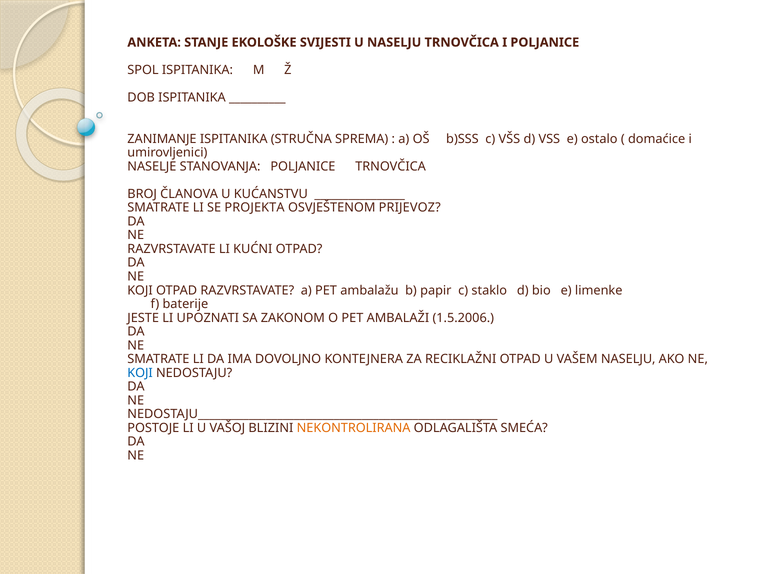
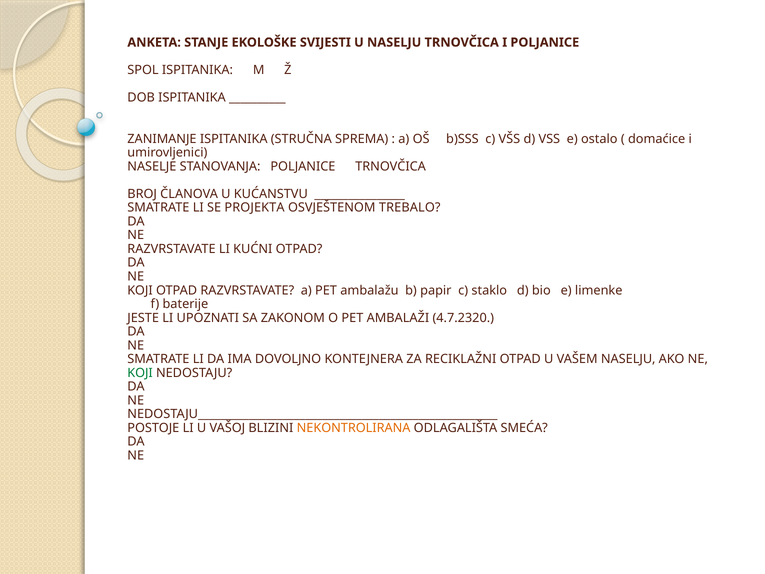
PRIJEVOZ: PRIJEVOZ -> TREBALO (410, 208)
1.5.2006: 1.5.2006 -> 4.7.2320 (463, 318)
KOJI colour: blue -> green (140, 373)
